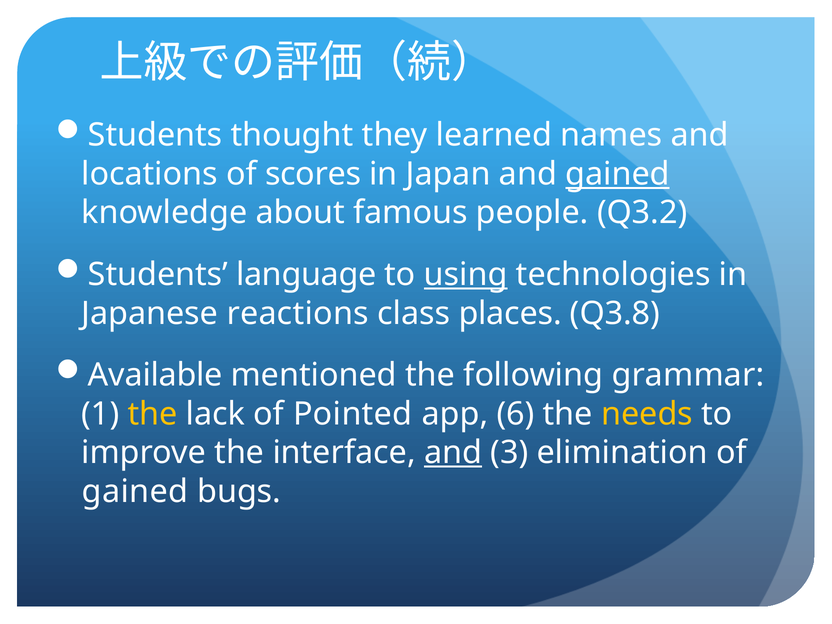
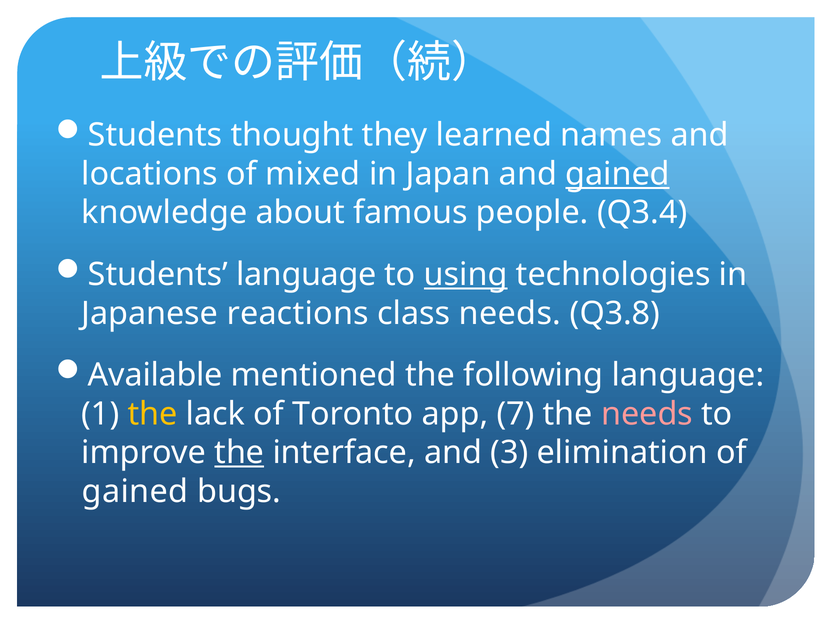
scores: scores -> mixed (313, 174)
Q3.2: Q3.2 -> Q3.4 (642, 213)
class places: places -> needs (510, 313)
following grammar: grammar -> language (688, 375)
Pointed: Pointed -> Toronto (353, 414)
6: 6 -> 7 (516, 414)
needs colour: yellow -> pink (647, 414)
the underline: none -> present (239, 453)
and underline: present -> none (453, 453)
